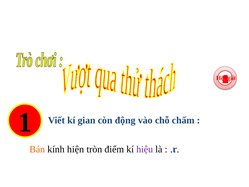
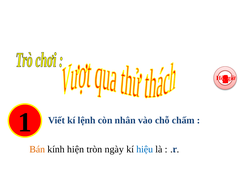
gian: gian -> lệnh (87, 120)
động: động -> nhân (125, 120)
điểm: điểm -> ngày (114, 149)
hiệu colour: purple -> blue (145, 149)
